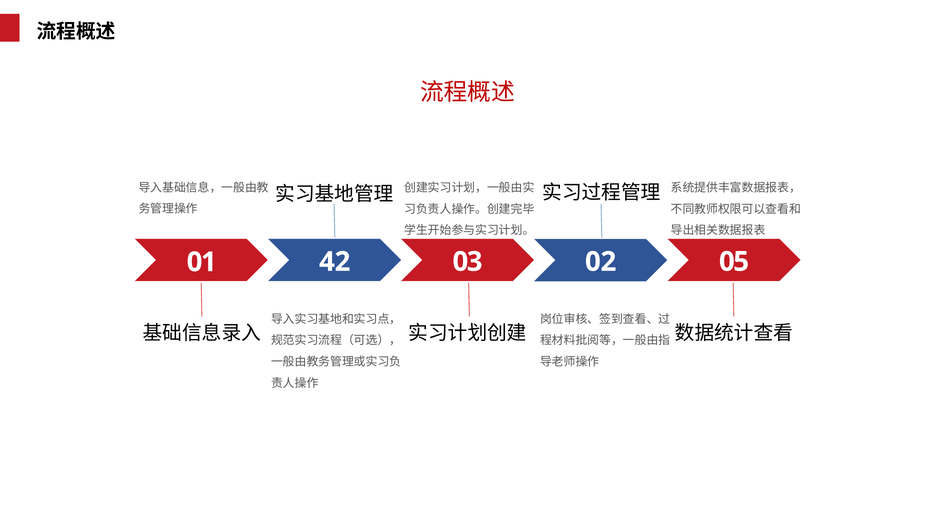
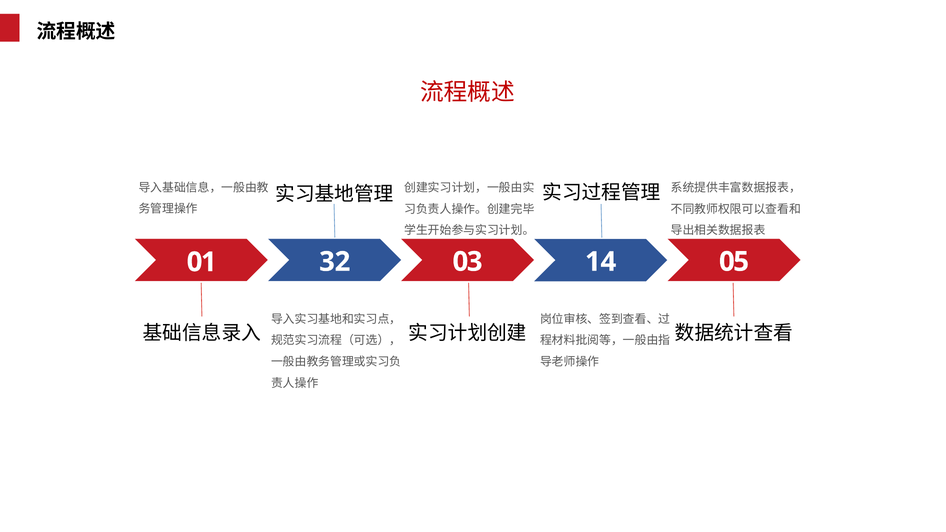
42: 42 -> 32 (335, 262)
02: 02 -> 14 (601, 262)
